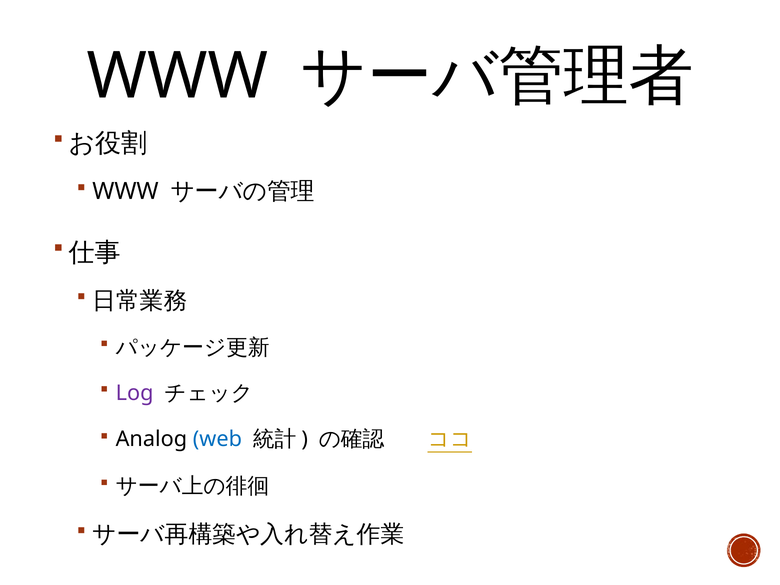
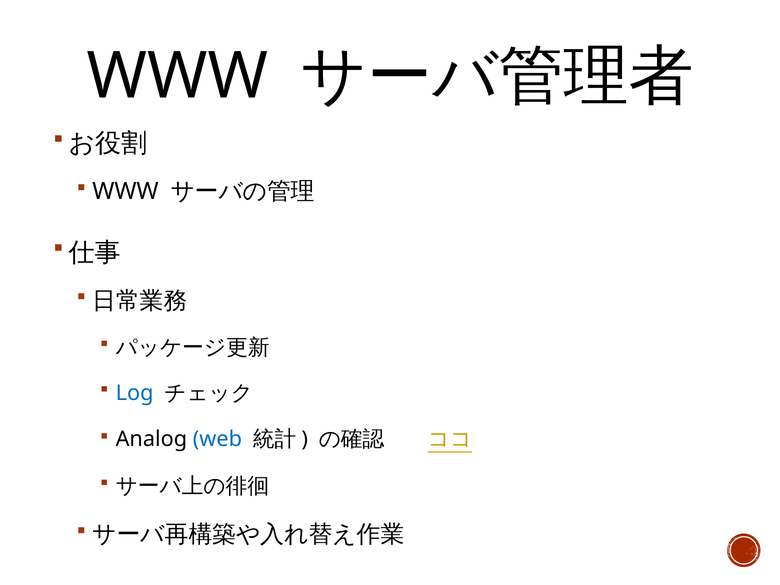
Log colour: purple -> blue (135, 393)
